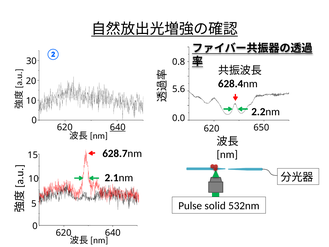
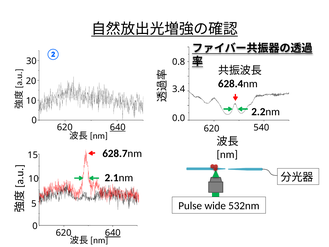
5.6: 5.6 -> 3.4 (179, 89)
650: 650 -> 540 (261, 128)
solid: solid -> wide (215, 206)
640 underline: none -> present (113, 233)
